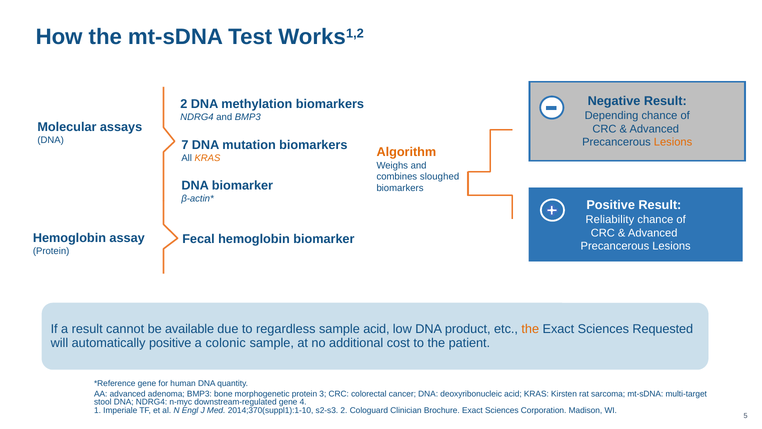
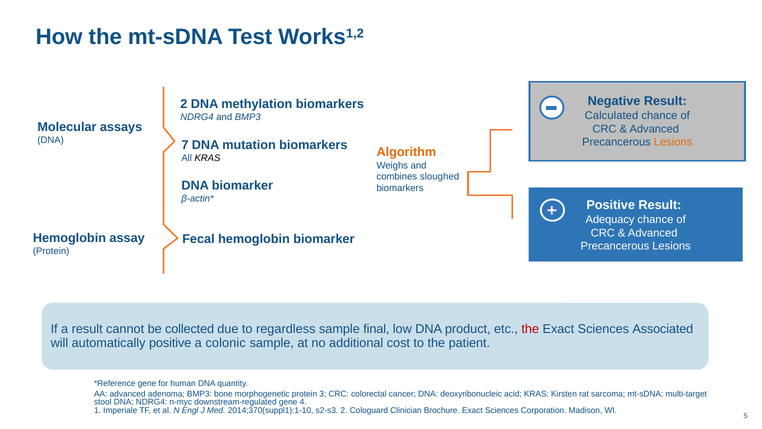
Depending: Depending -> Calculated (611, 115)
KRAS colour: orange -> black (207, 158)
Reliability: Reliability -> Adequacy (610, 219)
available: available -> collected (190, 329)
sample acid: acid -> final (376, 329)
the colour: orange -> red (530, 329)
Requested: Requested -> Associated (663, 329)
